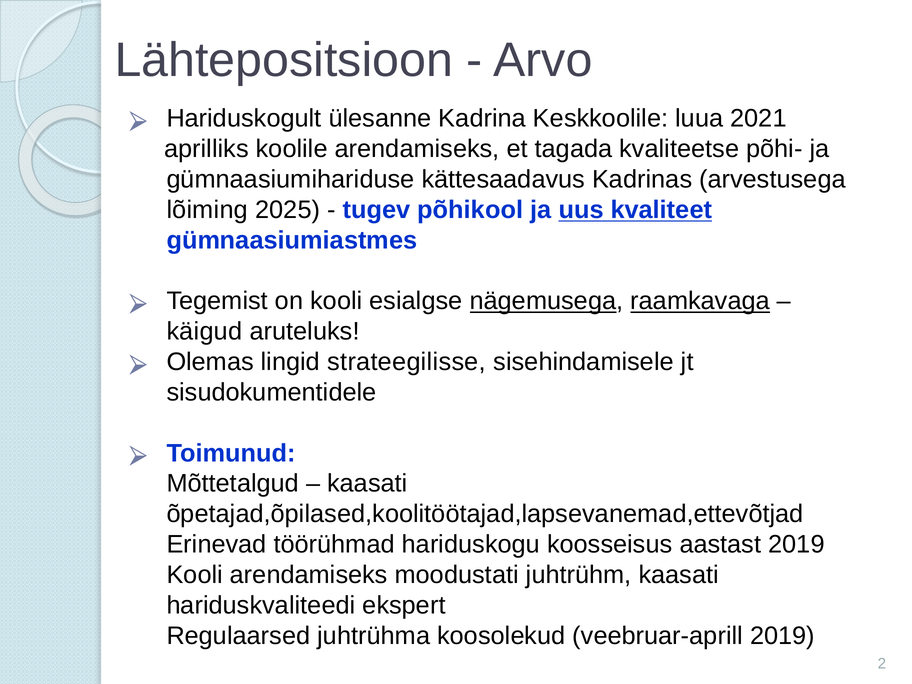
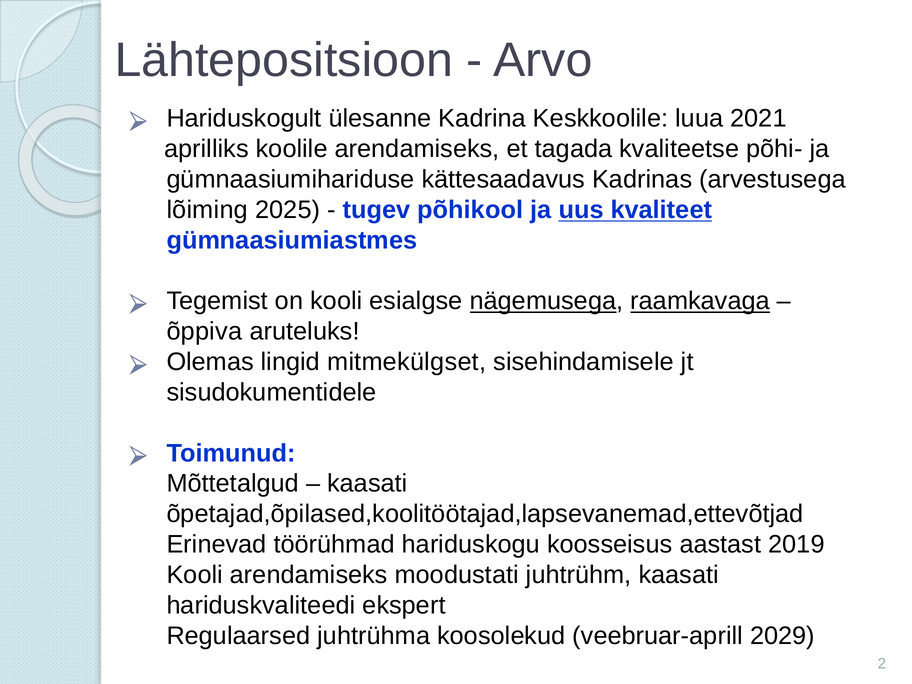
käigud: käigud -> õppiva (204, 332)
strateegilisse: strateegilisse -> mitmekülgset (407, 362)
veebruar-aprill 2019: 2019 -> 2029 (782, 636)
